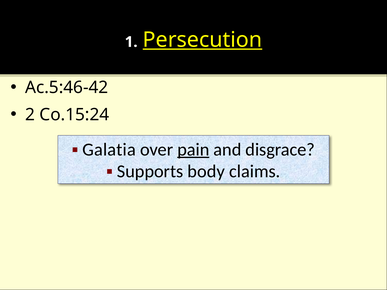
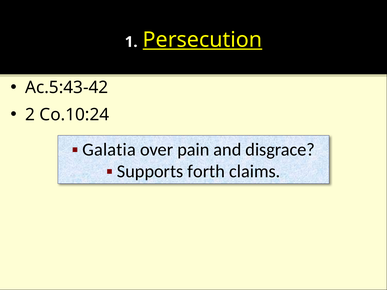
Ac.5:46-42: Ac.5:46-42 -> Ac.5:43-42 (67, 88)
Co.15:24: Co.15:24 -> Co.10:24 (74, 115)
pain underline: present -> none (193, 150)
body: body -> forth (206, 172)
